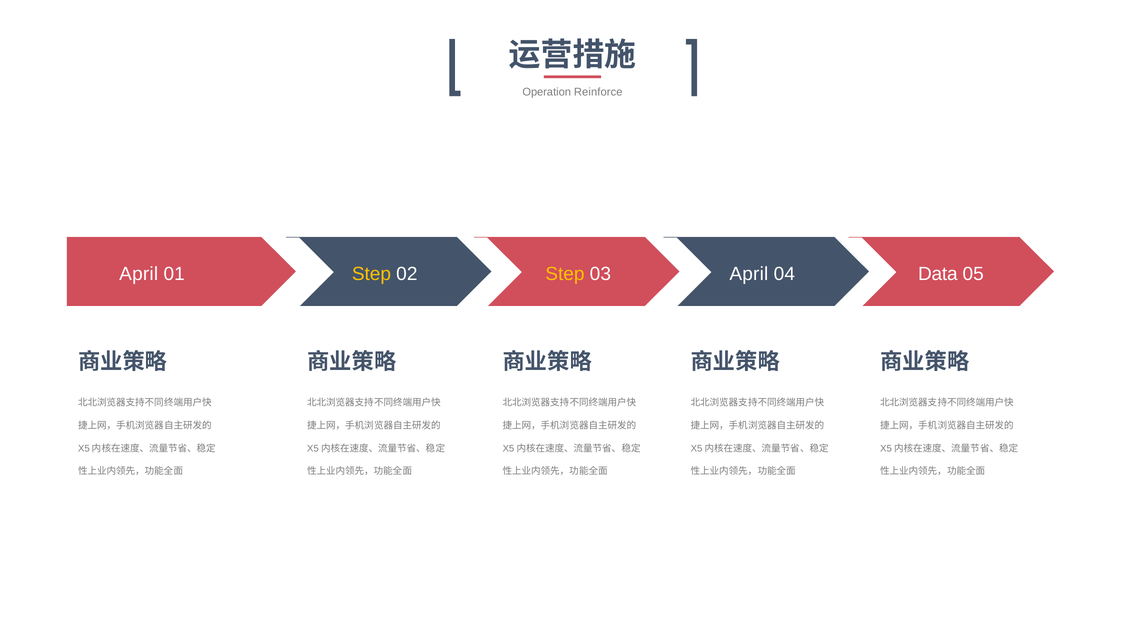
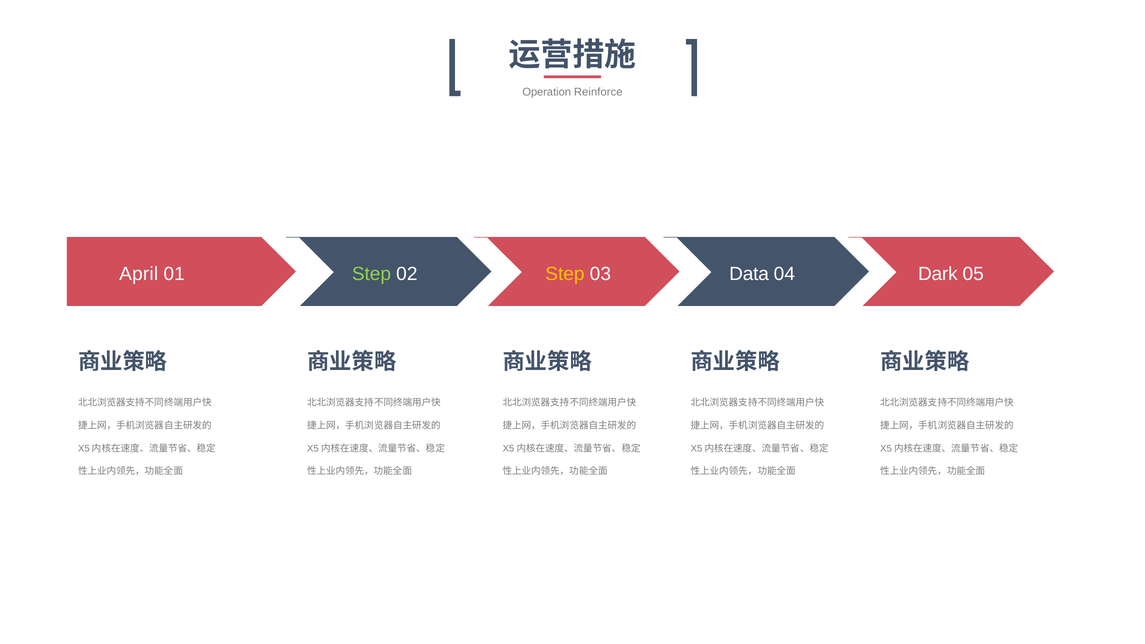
Step colour: yellow -> light green (371, 274)
03 April: April -> Data (749, 274)
Data: Data -> Dark (938, 274)
